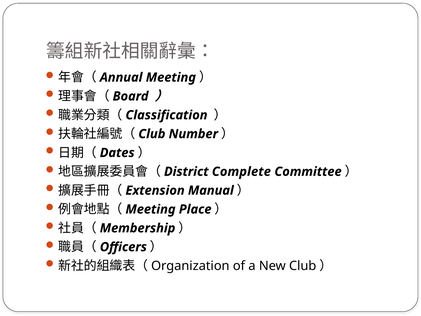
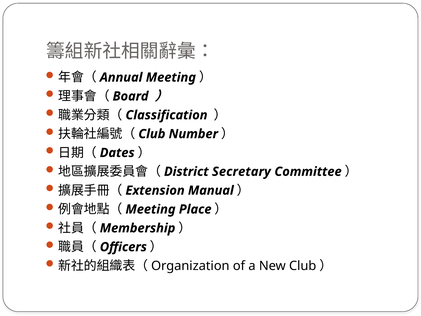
Complete: Complete -> Secretary (241, 171)
